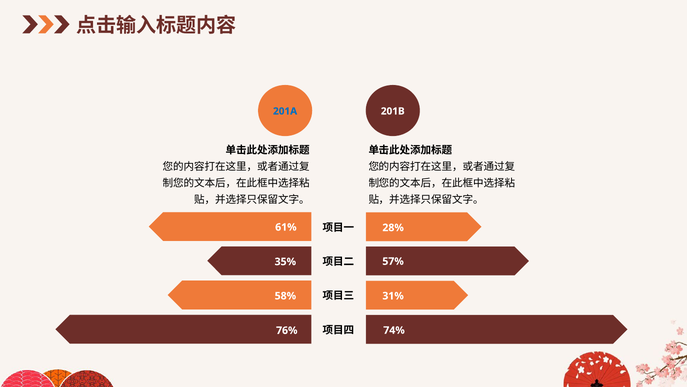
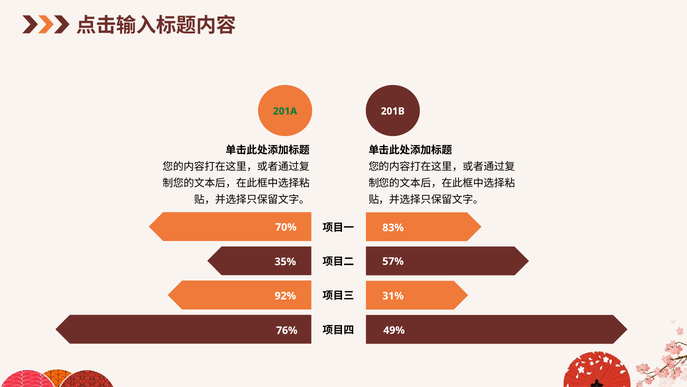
201A colour: blue -> green (285, 111)
61%: 61% -> 70% (286, 227)
28%: 28% -> 83% (393, 227)
58%: 58% -> 92% (285, 296)
74%: 74% -> 49% (394, 330)
